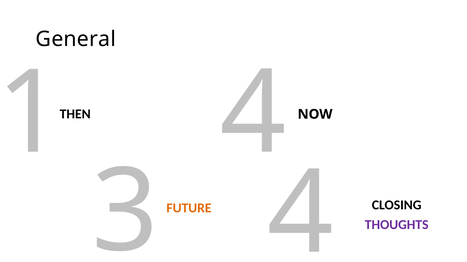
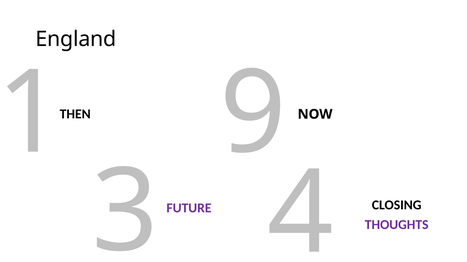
General: General -> England (76, 39)
4: 4 -> 9 (253, 114)
FUTURE colour: orange -> purple (189, 209)
